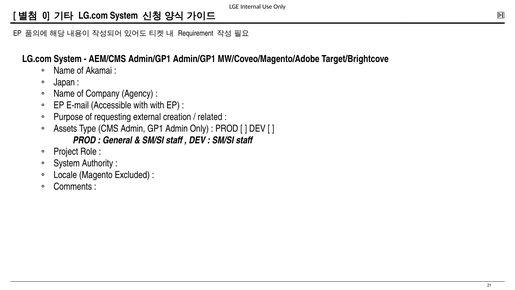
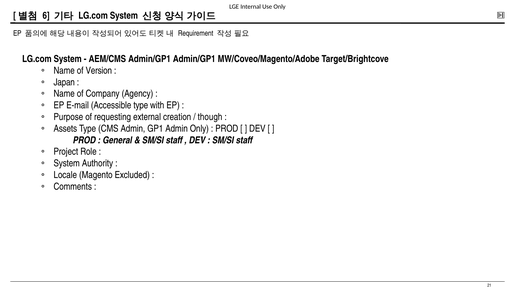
0: 0 -> 6 (46, 16)
Akamai: Akamai -> Version (99, 71)
Accessible with: with -> type (141, 105)
related: related -> though (210, 117)
